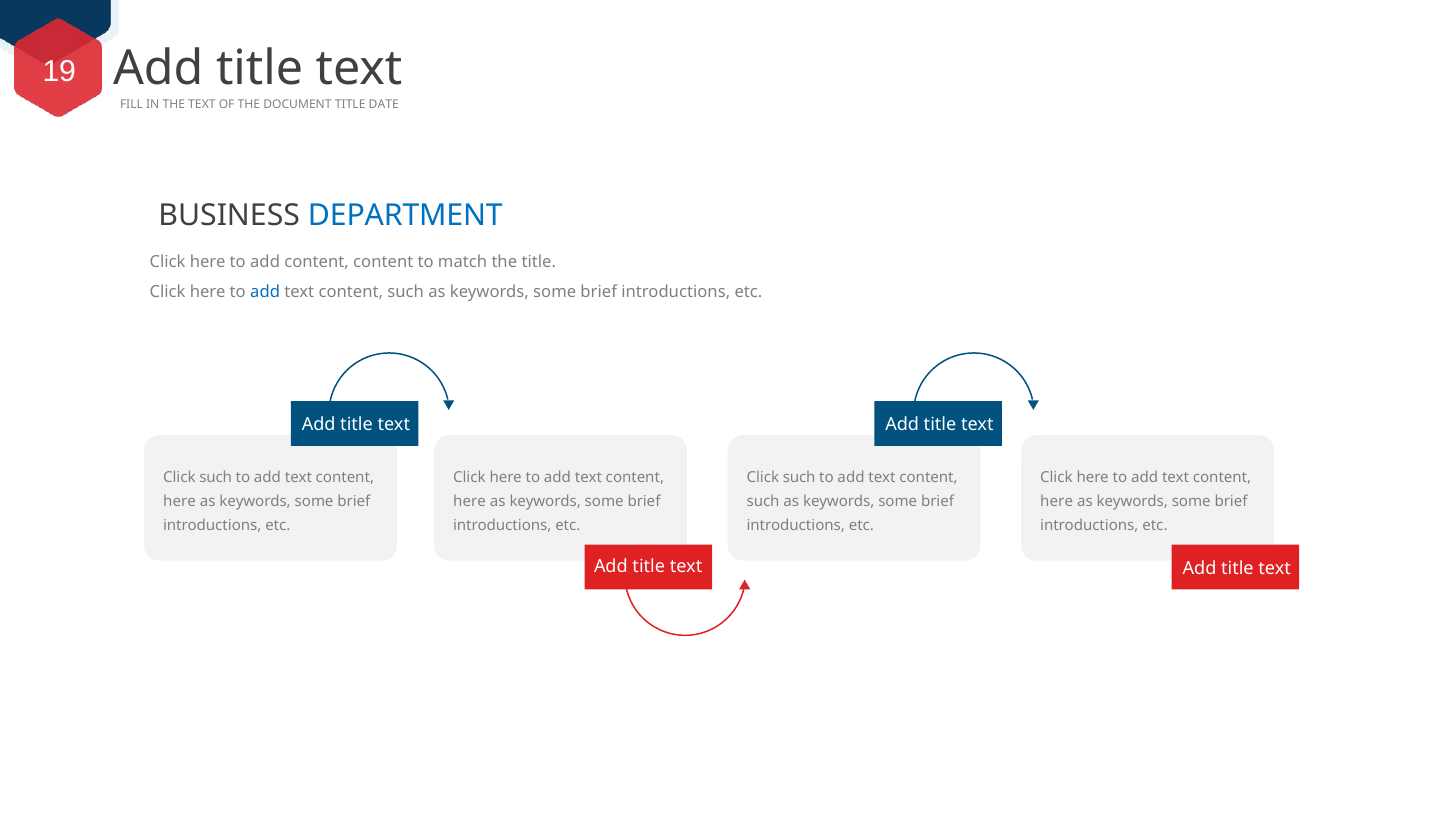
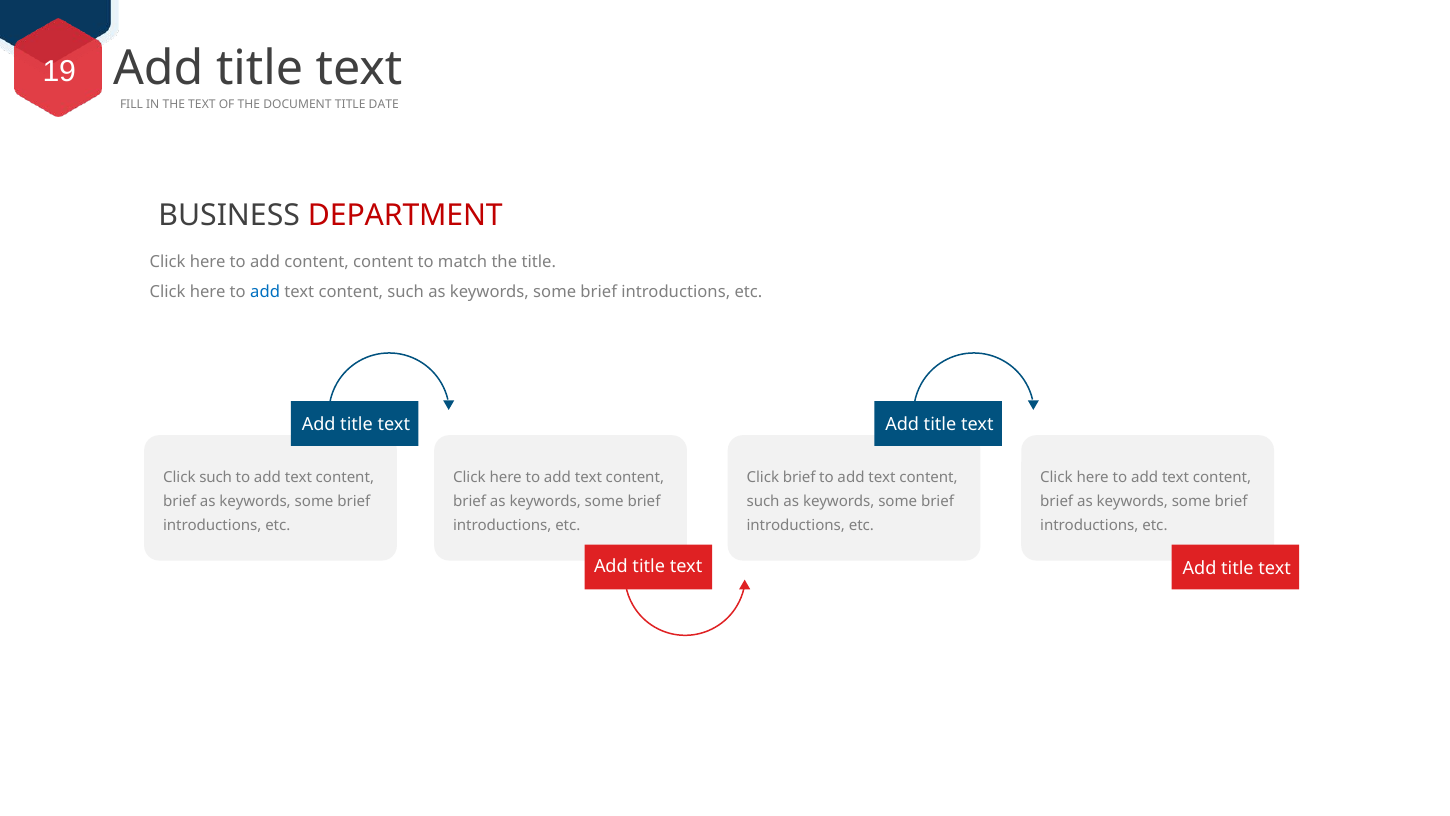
DEPARTMENT colour: blue -> red (405, 216)
such: such -> brief (799, 478)
here: here -> brief (180, 501)
here: here -> brief (470, 501)
here: here -> brief (1057, 501)
